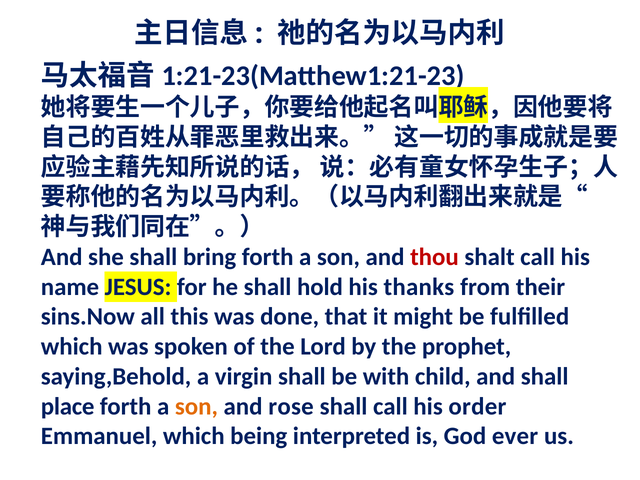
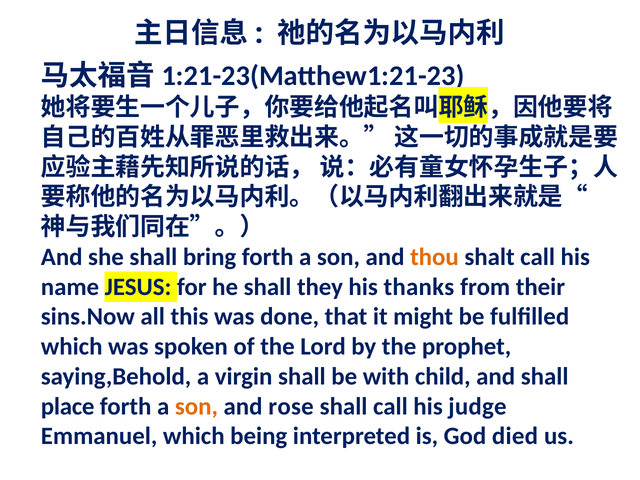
thou colour: red -> orange (434, 257)
hold: hold -> they (320, 287)
order: order -> judge (477, 406)
ever: ever -> died (515, 436)
